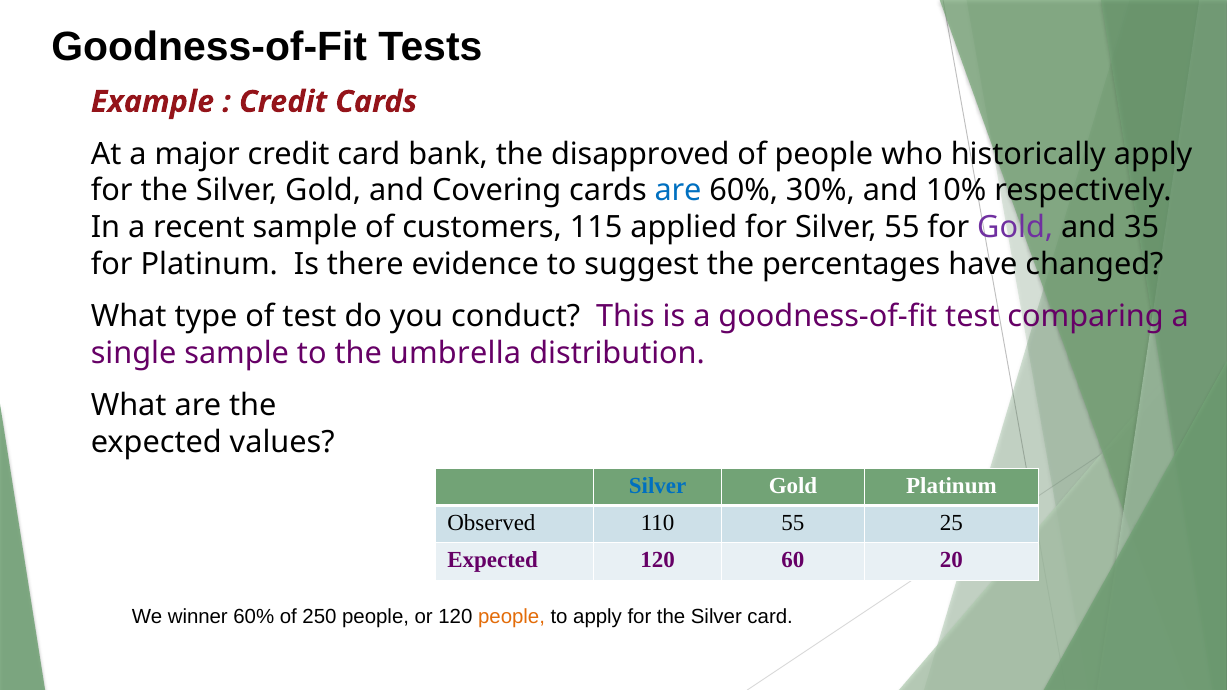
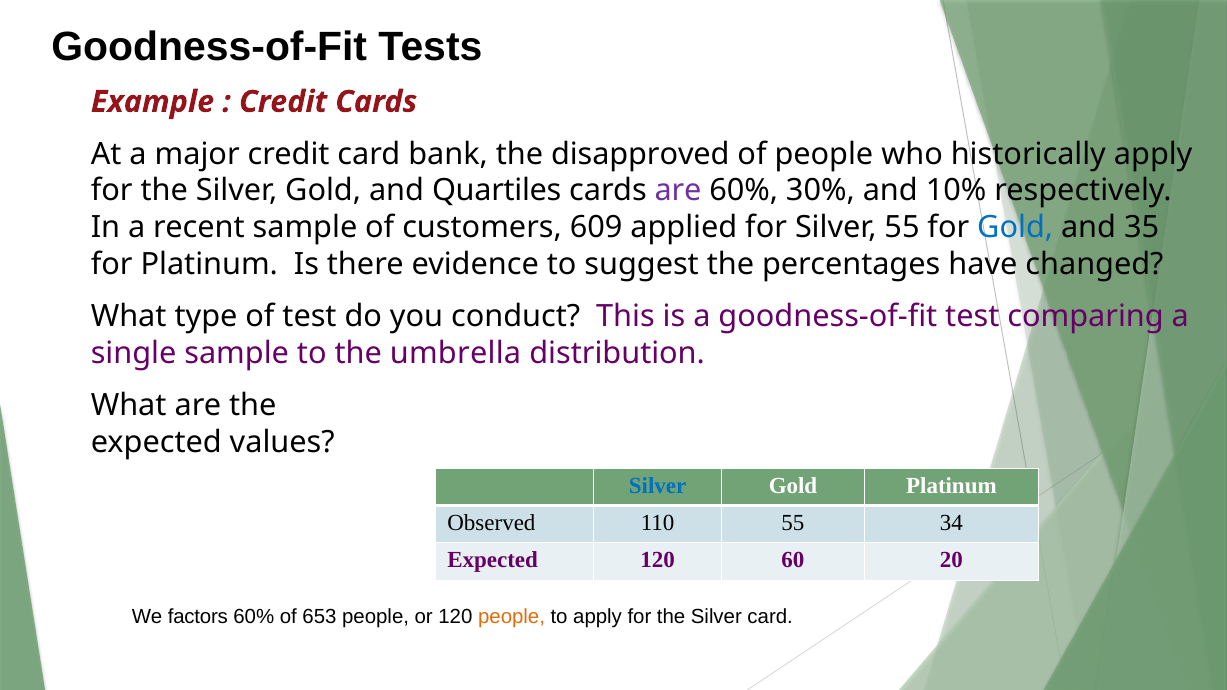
Covering: Covering -> Quartiles (497, 191)
are colour: blue -> purple (678, 191)
115: 115 -> 609 (596, 228)
Gold colour: purple -> blue (1015, 228)
25: 25 -> 34 (951, 523)
winner: winner -> factors (198, 617)
250: 250 -> 653 (319, 617)
